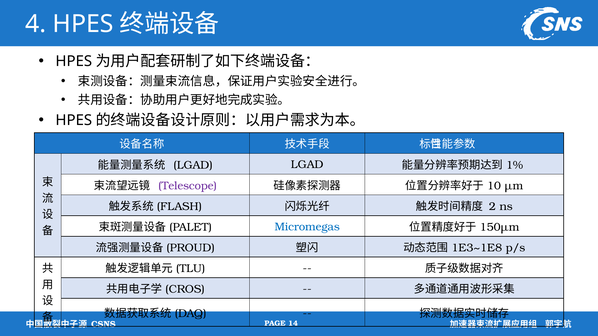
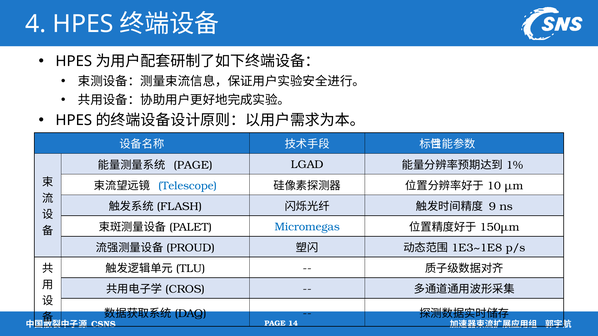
LGAD: LGAD -> PAGE (193, 165)
Telescope colour: purple -> blue (188, 186)
2: 2 -> 9 (492, 207)
